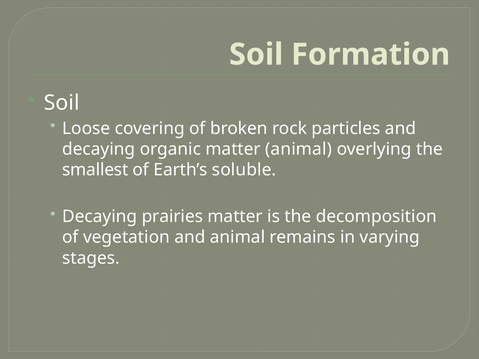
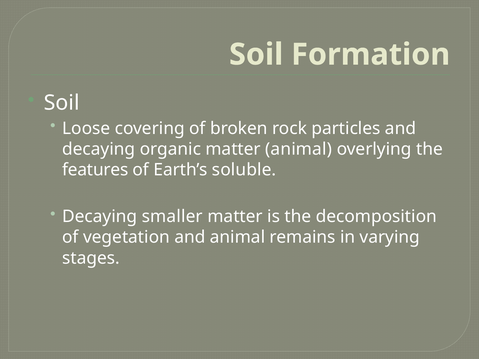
smallest: smallest -> features (95, 170)
prairies: prairies -> smaller (172, 217)
